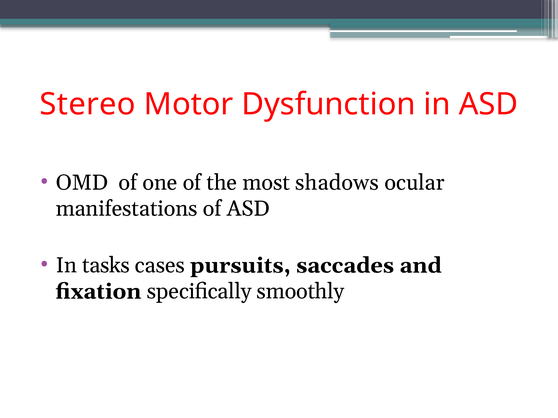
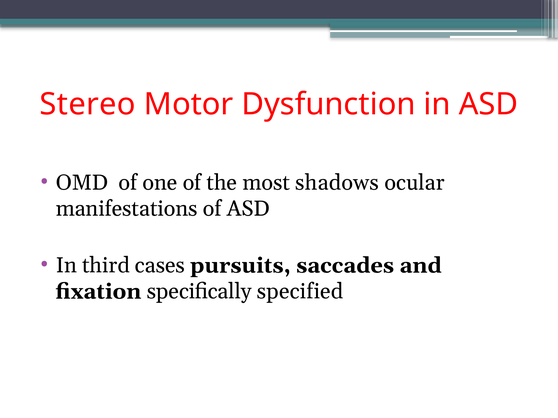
tasks: tasks -> third (106, 266)
smoothly: smoothly -> specified (300, 292)
